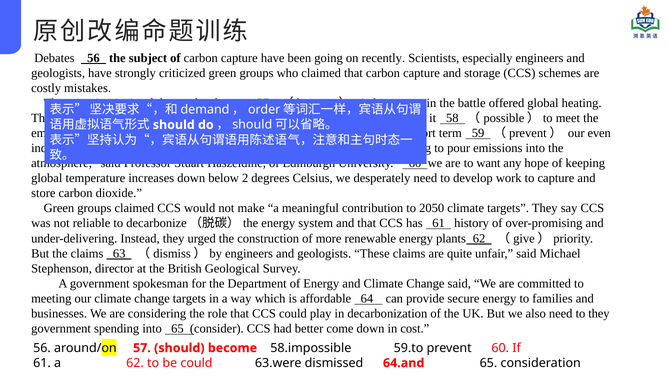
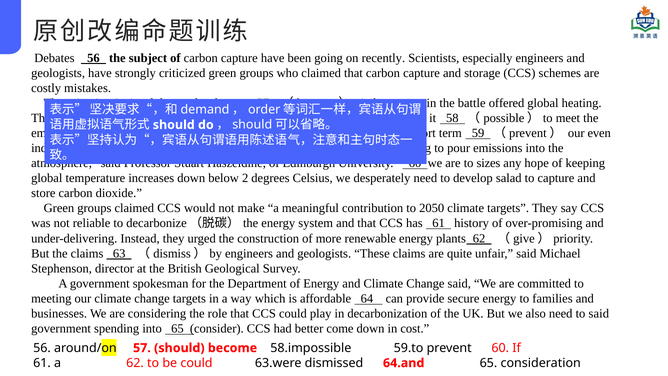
want: want -> sizes (488, 163)
work: work -> salad (509, 178)
to they: they -> said (599, 313)
